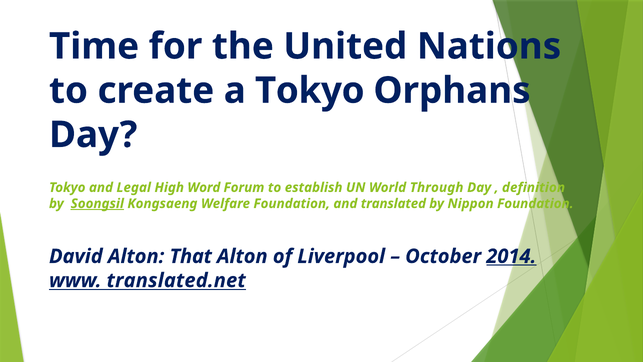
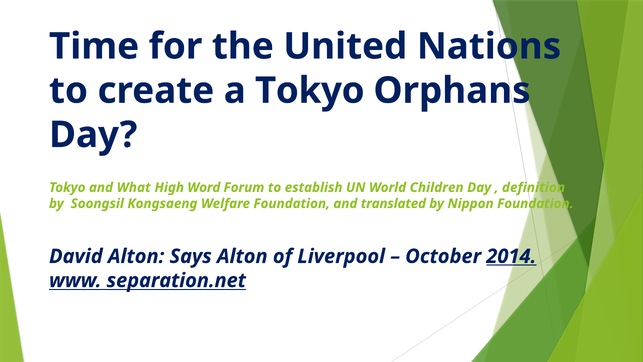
Legal: Legal -> What (134, 187)
Through: Through -> Children (437, 187)
Soongsil underline: present -> none (97, 203)
That: That -> Says (191, 256)
translated.net: translated.net -> separation.net (176, 280)
